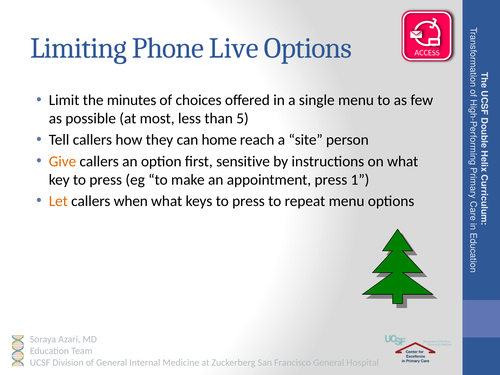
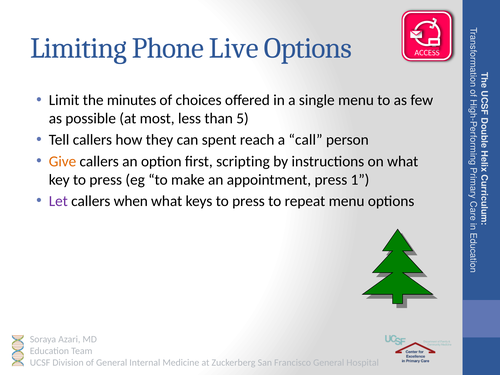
home: home -> spent (219, 140)
site: site -> call (306, 140)
sensitive: sensitive -> scripting (243, 161)
Let colour: orange -> purple (58, 201)
